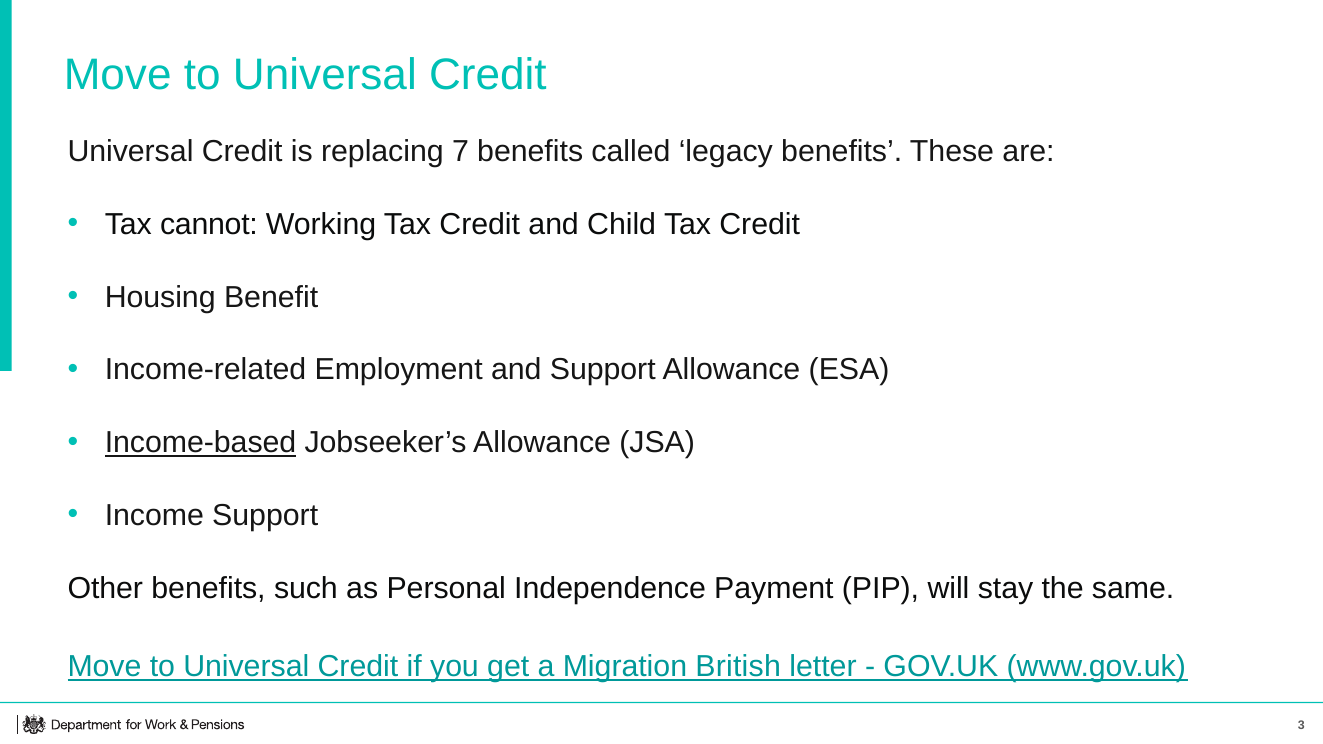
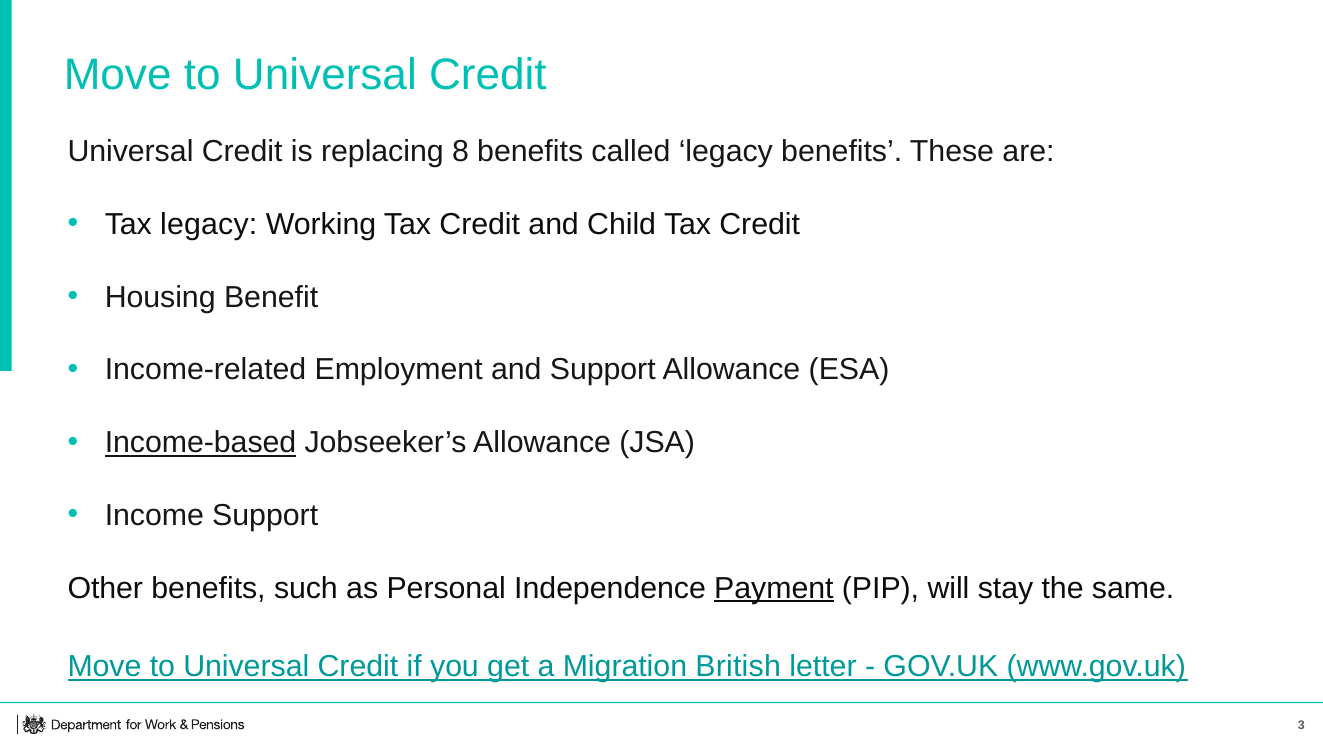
7: 7 -> 8 (461, 152)
Tax cannot: cannot -> legacy (209, 225)
Payment underline: none -> present (774, 588)
